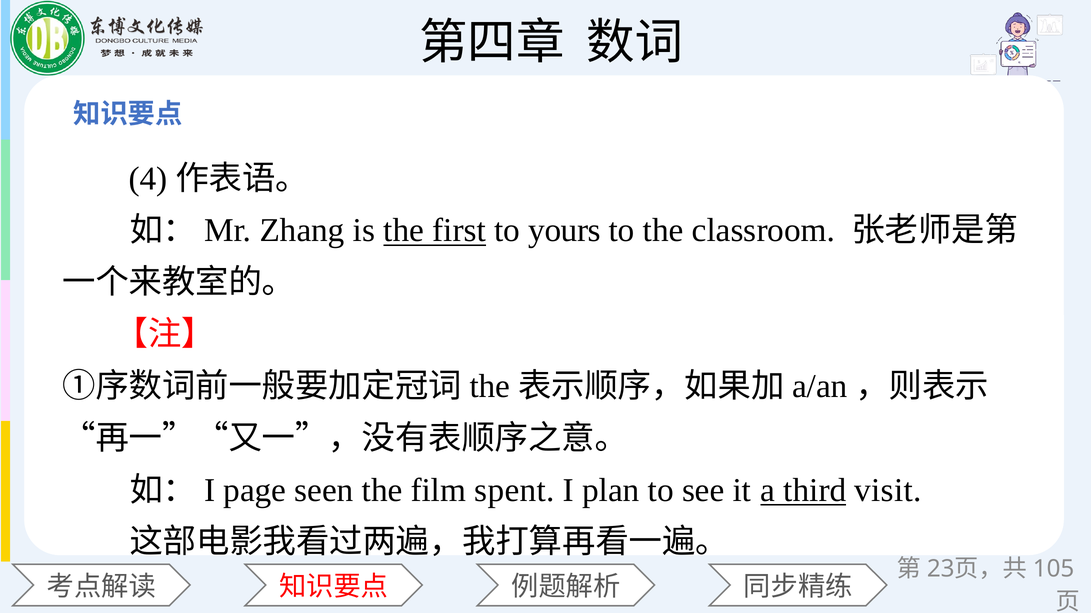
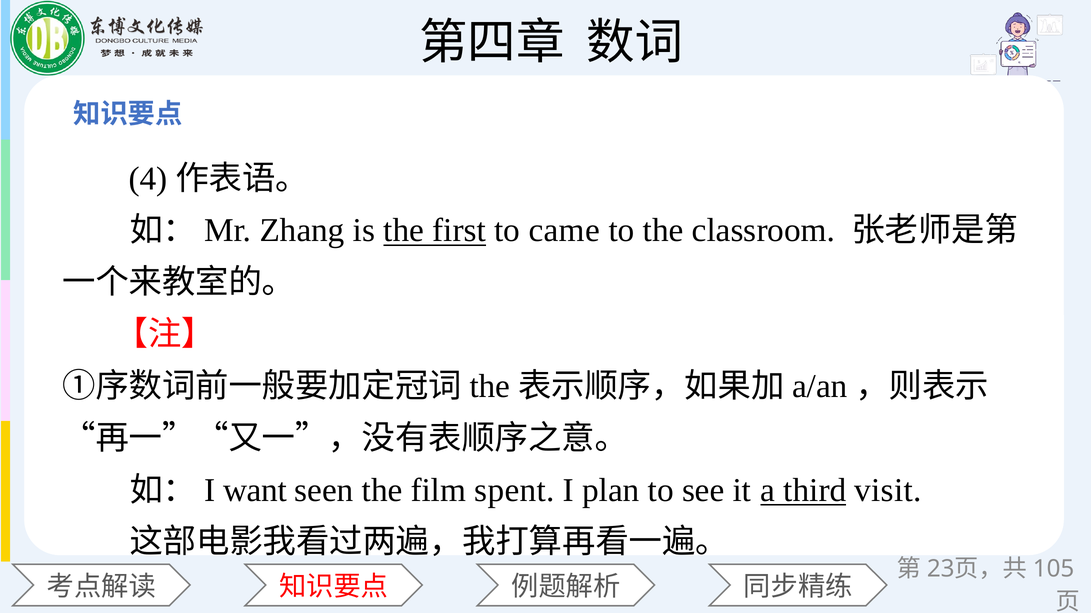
yours: yours -> came (564, 231)
page: page -> want (255, 491)
